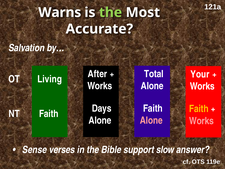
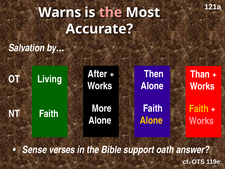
the colour: light green -> pink (111, 12)
Total: Total -> Then (154, 74)
Your: Your -> Than (200, 74)
Days: Days -> More (102, 108)
Alone colour: pink -> yellow (151, 120)
slow: slow -> oath (165, 150)
